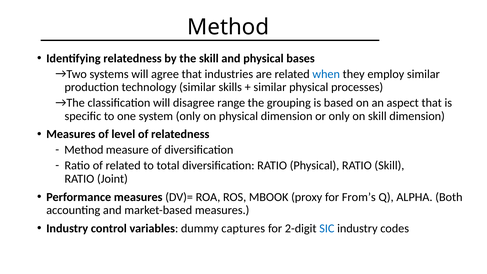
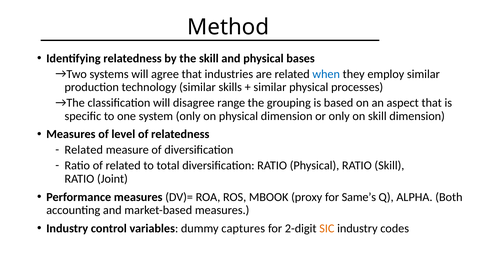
Method: Method -> Related (84, 150)
From’s: From’s -> Same’s (359, 197)
SIC colour: blue -> orange (327, 228)
